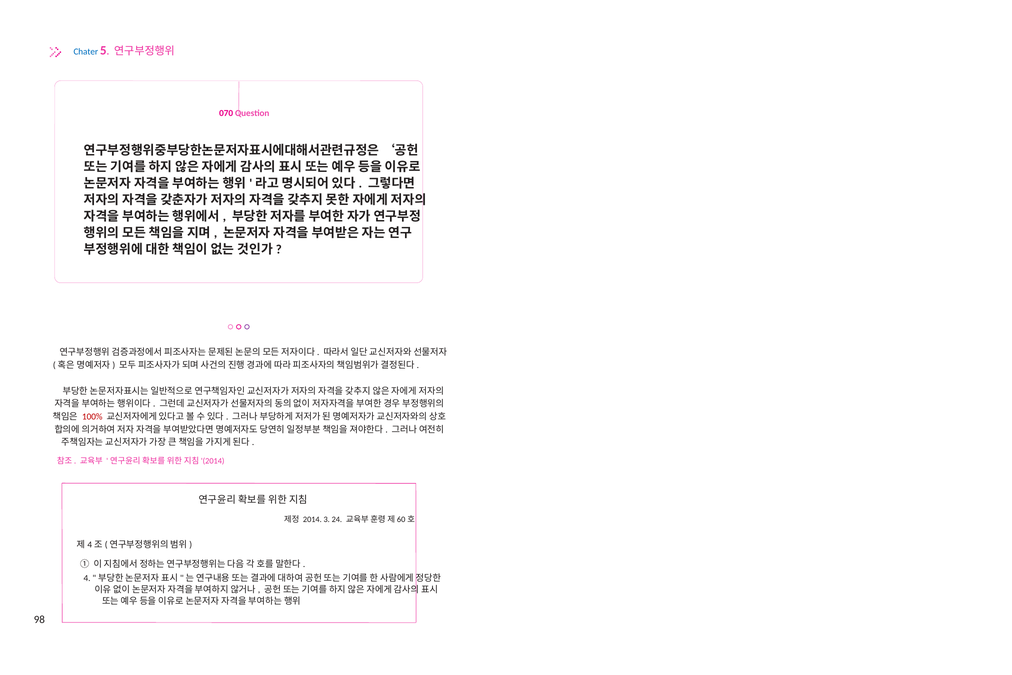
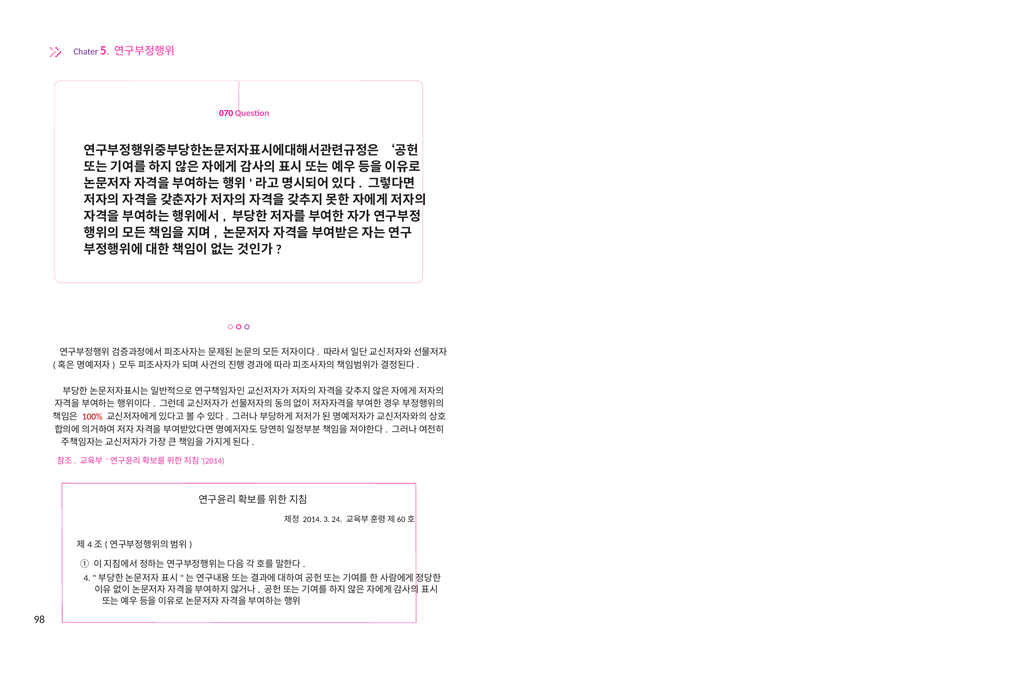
Chater colour: blue -> purple (86, 52)
